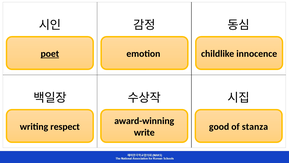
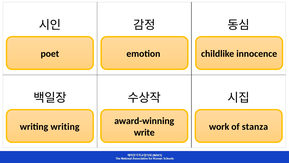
poet underline: present -> none (50, 54)
writing respect: respect -> writing (65, 126)
good: good -> work (219, 126)
